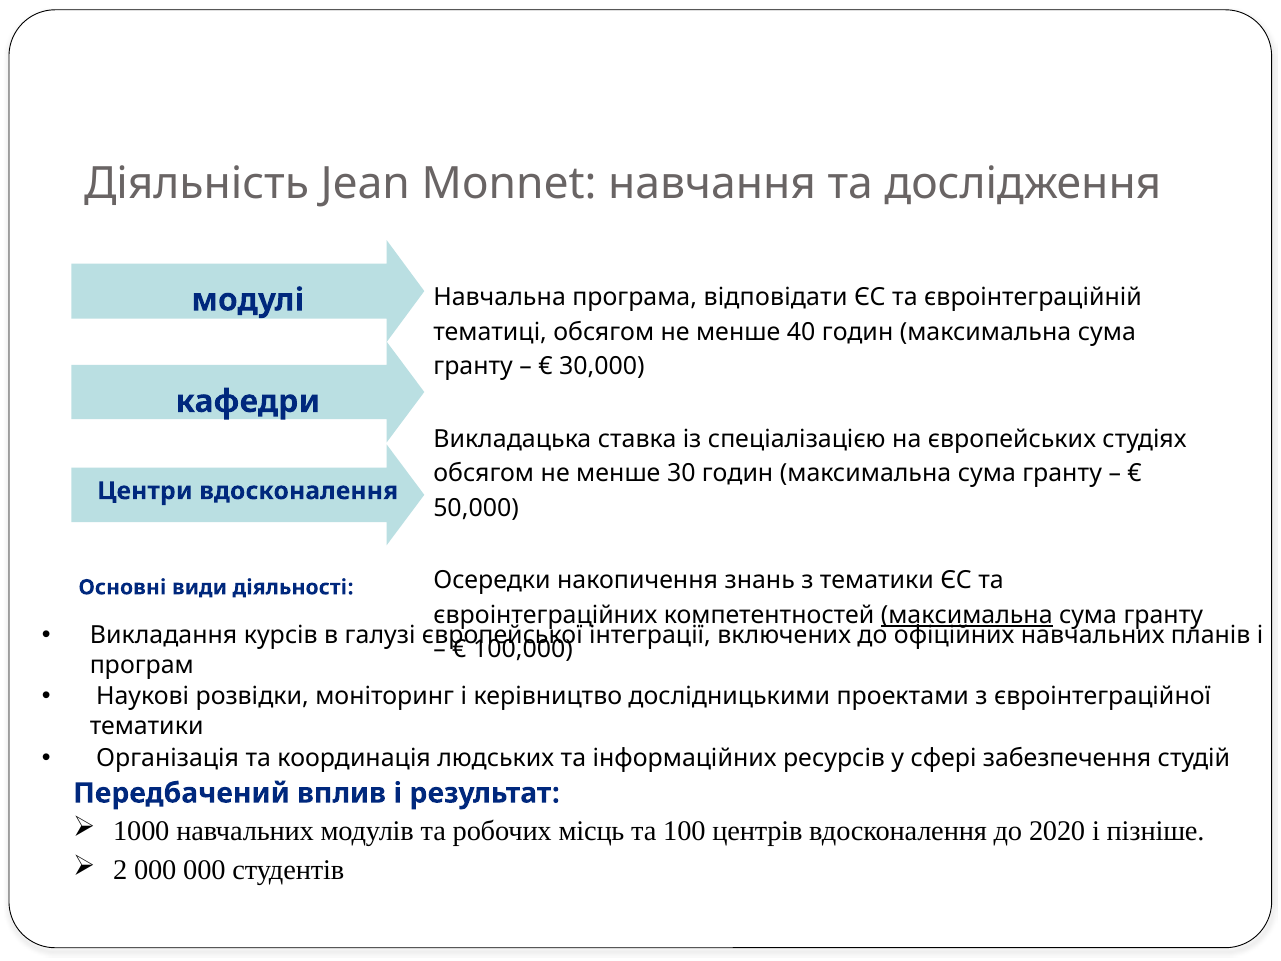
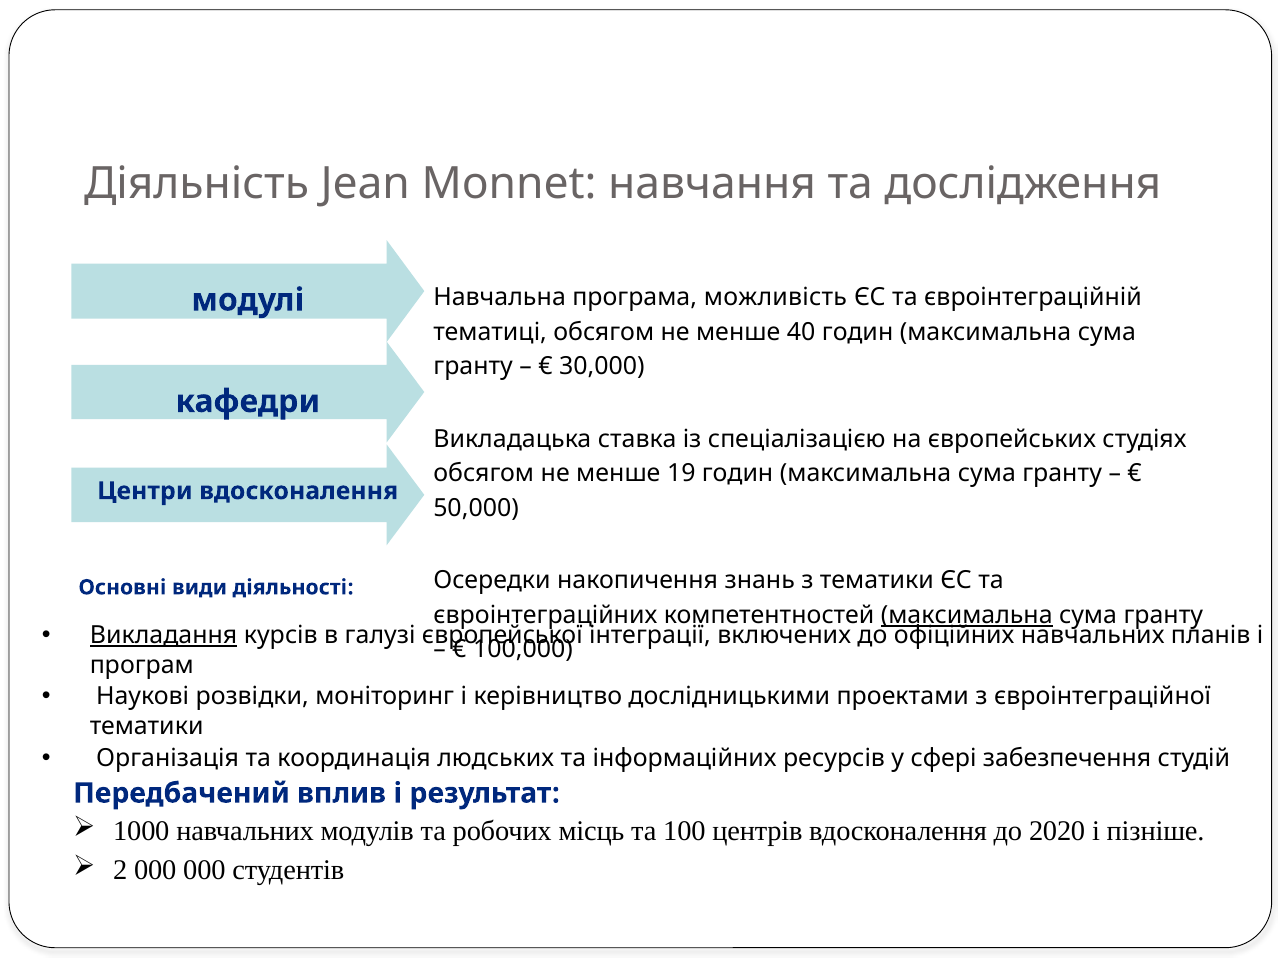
відповідати: відповідати -> можливість (775, 298)
30: 30 -> 19 (681, 473)
Викладання underline: none -> present (164, 635)
